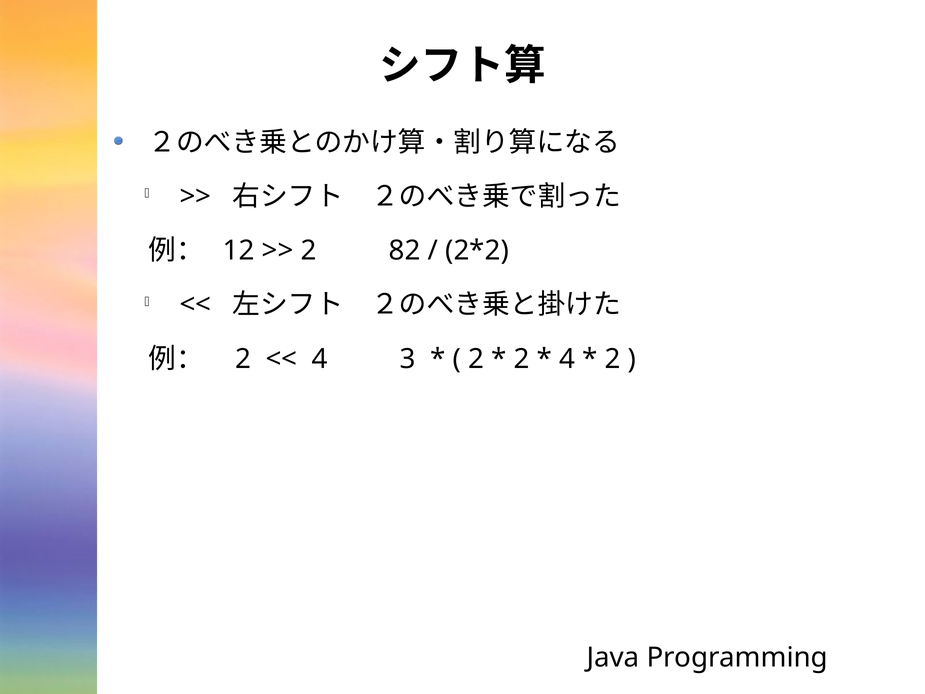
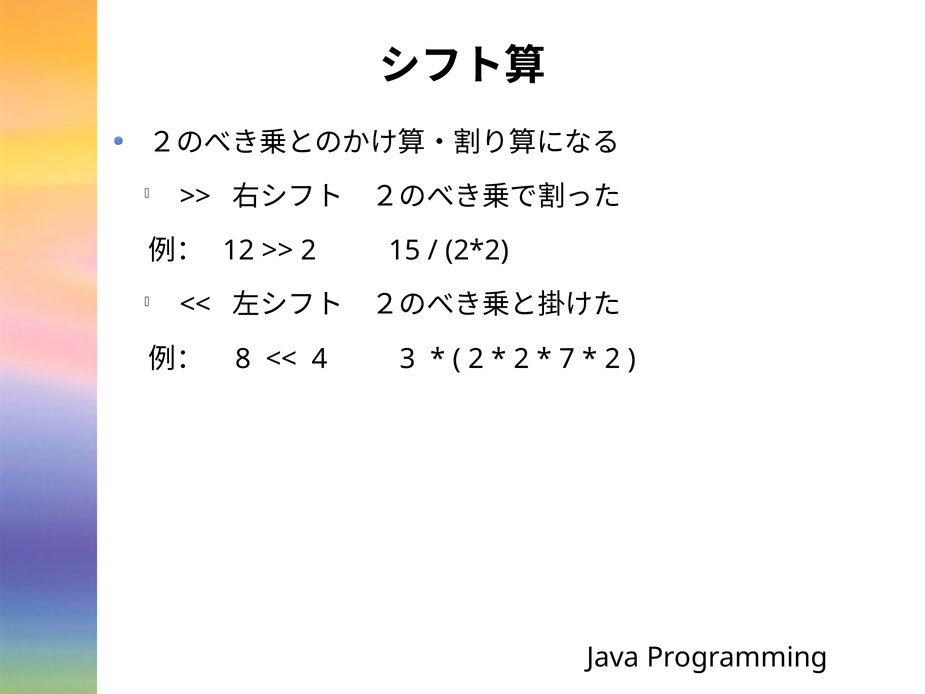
82: 82 -> 15 (405, 251)
2: 2 -> 8 (243, 359)
4: 4 -> 7 (567, 359)
